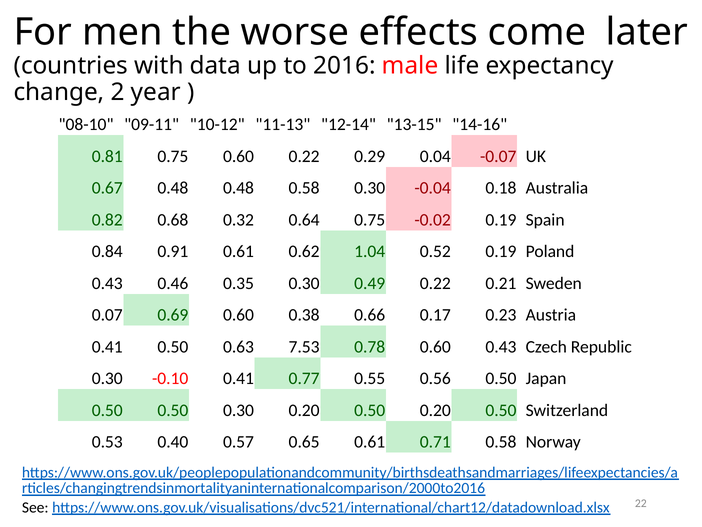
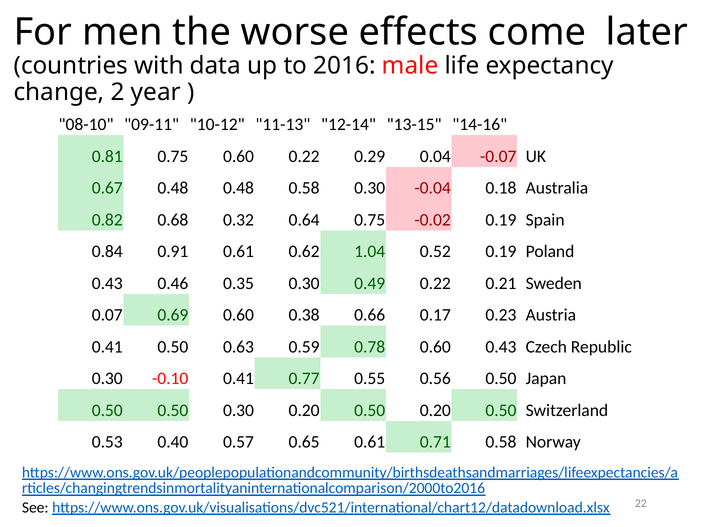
7.53: 7.53 -> 0.59 (304, 346)
